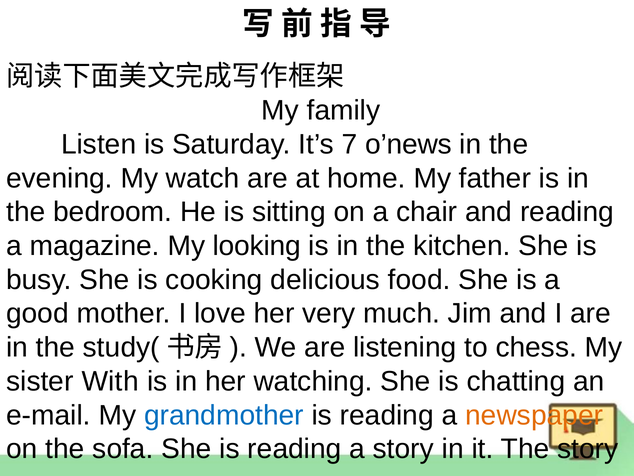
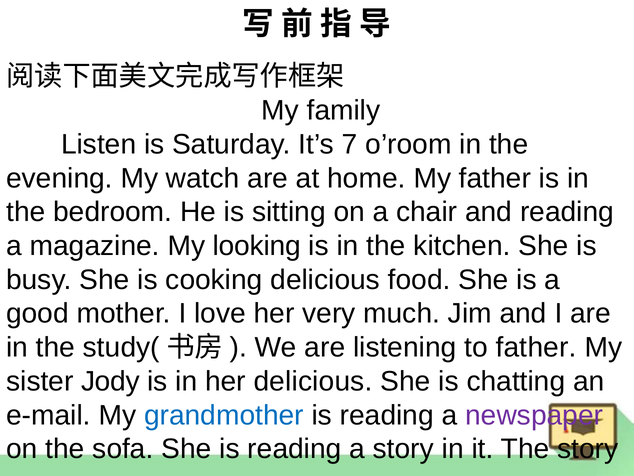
o’news: o’news -> o’room (408, 144)
to chess: chess -> father (536, 347)
With: With -> Jody (110, 381)
her watching: watching -> delicious (313, 381)
newspaper colour: orange -> purple (534, 415)
